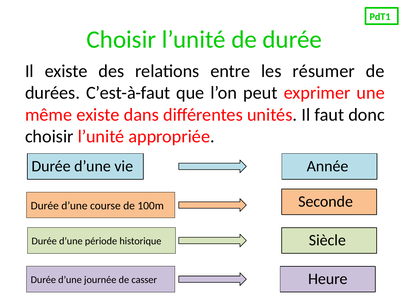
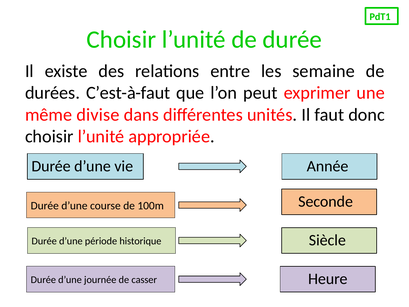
résumer: résumer -> semaine (324, 71)
même existe: existe -> divise (98, 115)
